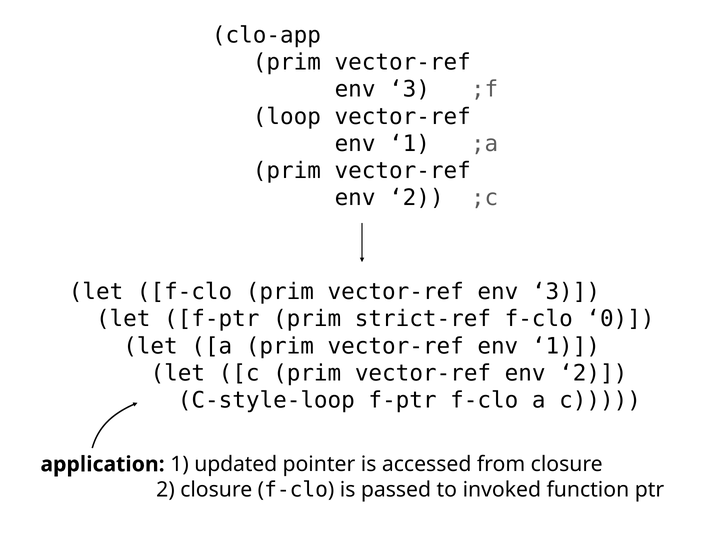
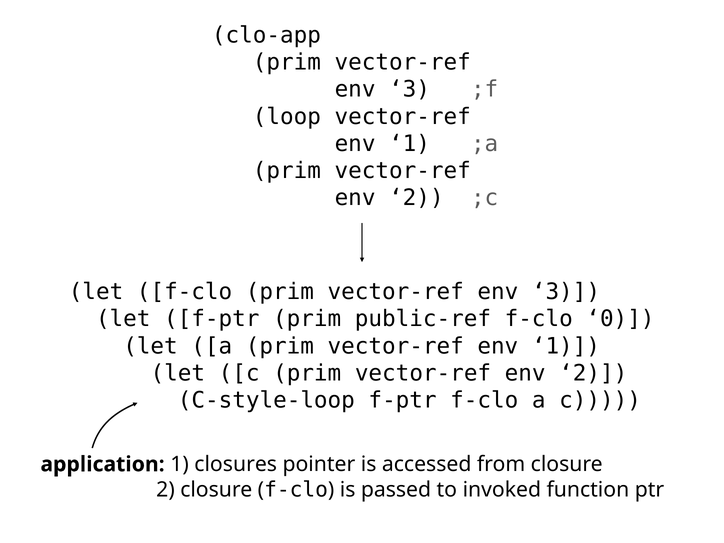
strict-ref: strict-ref -> public-ref (423, 319)
updated: updated -> closures (236, 464)
